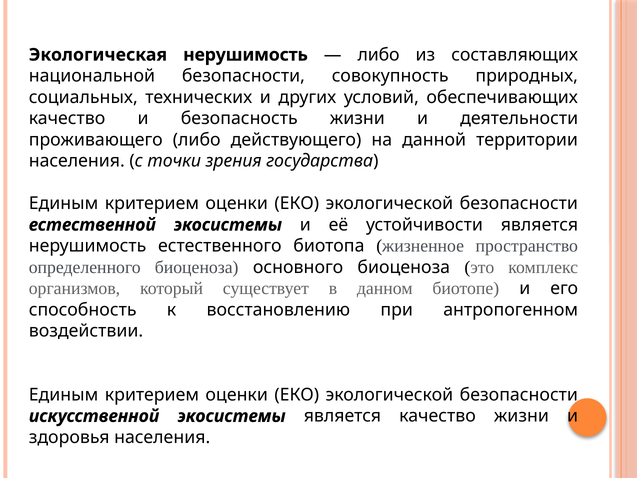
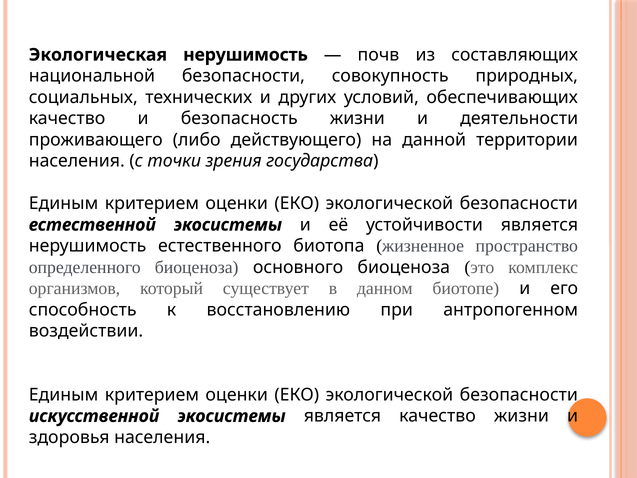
либо: либо -> почв (378, 55)
